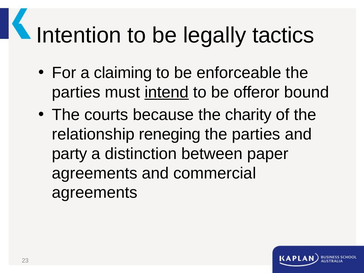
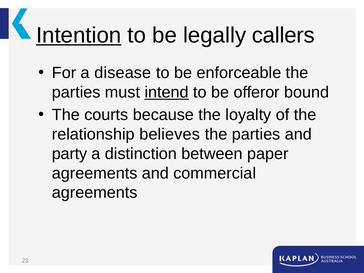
Intention underline: none -> present (79, 35)
tactics: tactics -> callers (283, 35)
claiming: claiming -> disease (123, 73)
charity: charity -> loyalty (248, 115)
reneging: reneging -> believes (170, 134)
